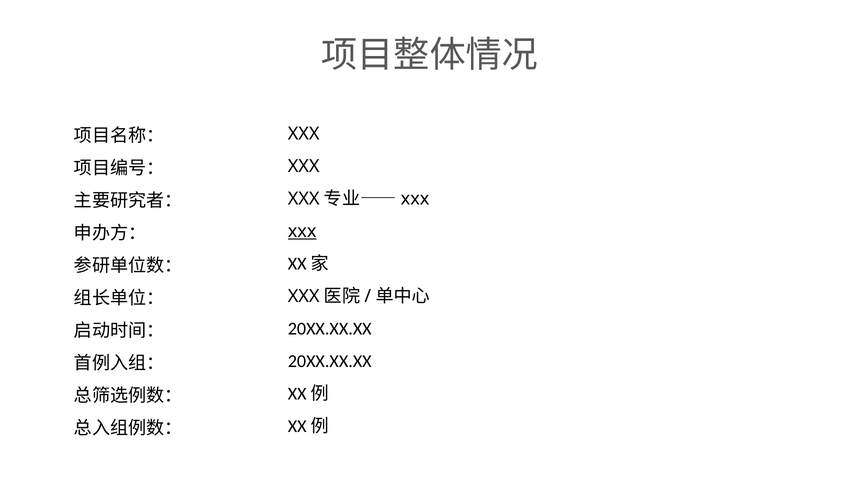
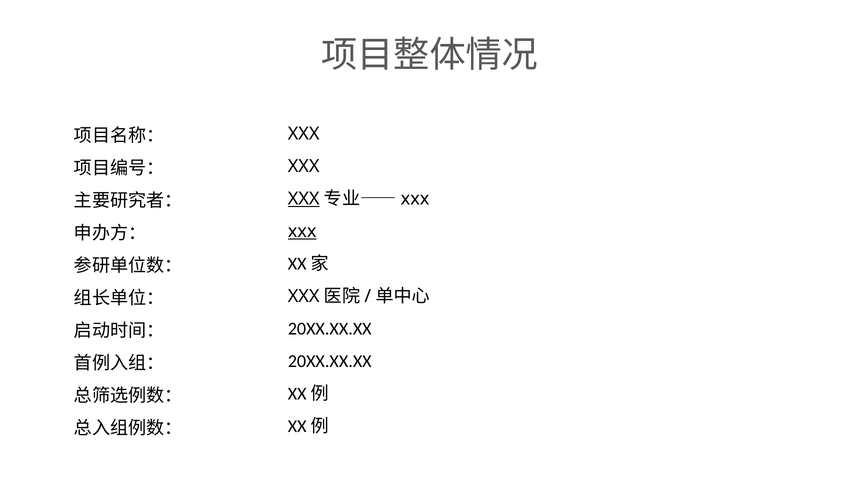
XXX underline: none -> present (304, 199)
